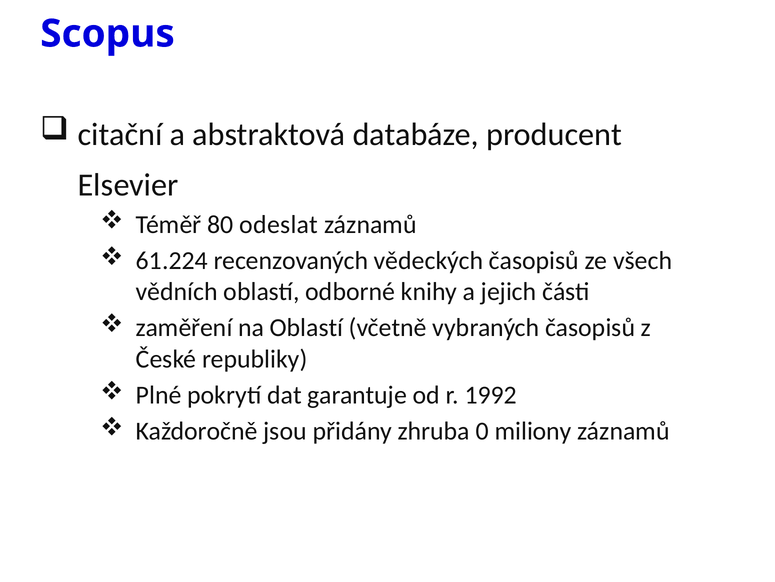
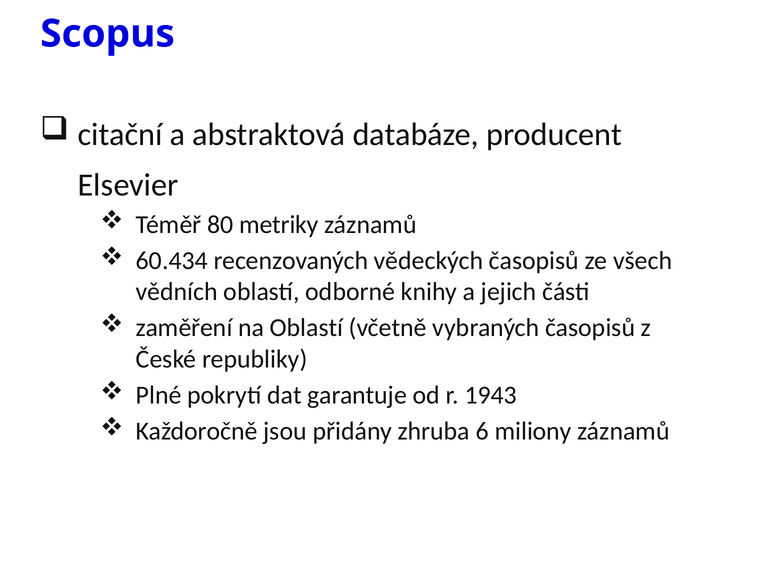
odeslat: odeslat -> metriky (279, 224)
61.224: 61.224 -> 60.434 (172, 260)
1992: 1992 -> 1943 (491, 395)
0: 0 -> 6 (482, 431)
